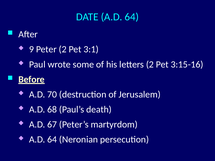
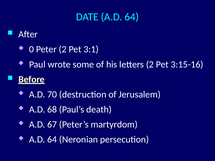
9: 9 -> 0 (31, 49)
